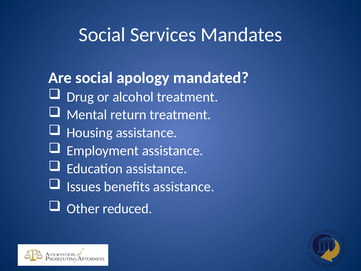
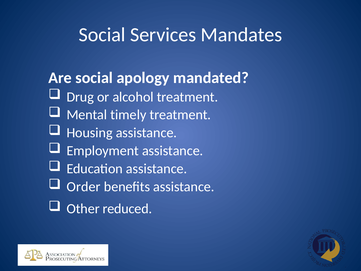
return: return -> timely (128, 115)
Issues: Issues -> Order (84, 187)
